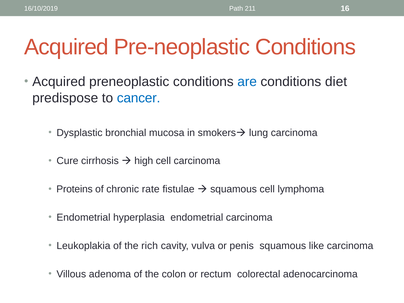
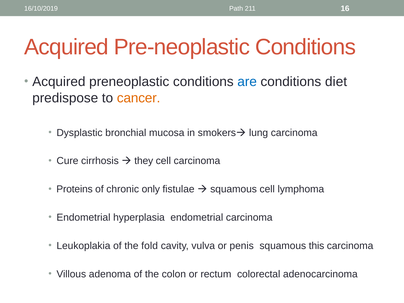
cancer colour: blue -> orange (139, 98)
high: high -> they (144, 161)
rate: rate -> only (151, 189)
rich: rich -> fold (150, 246)
like: like -> this (317, 246)
